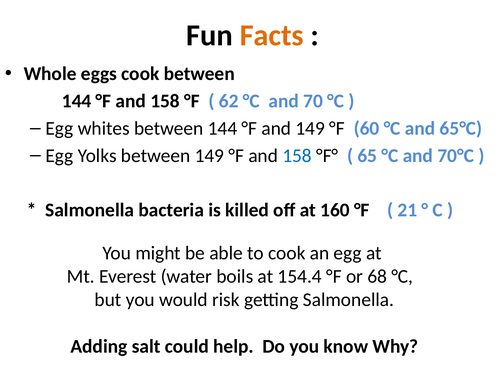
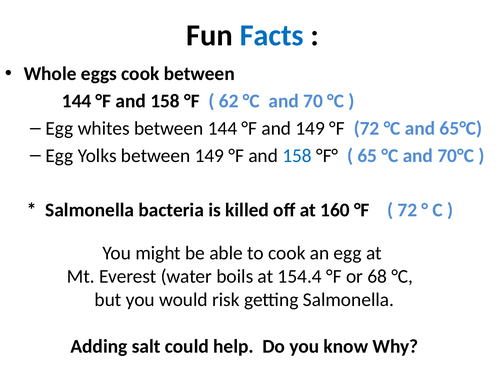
Facts colour: orange -> blue (272, 35)
°F 60: 60 -> 72 (367, 128)
21: 21 -> 72 (407, 210)
